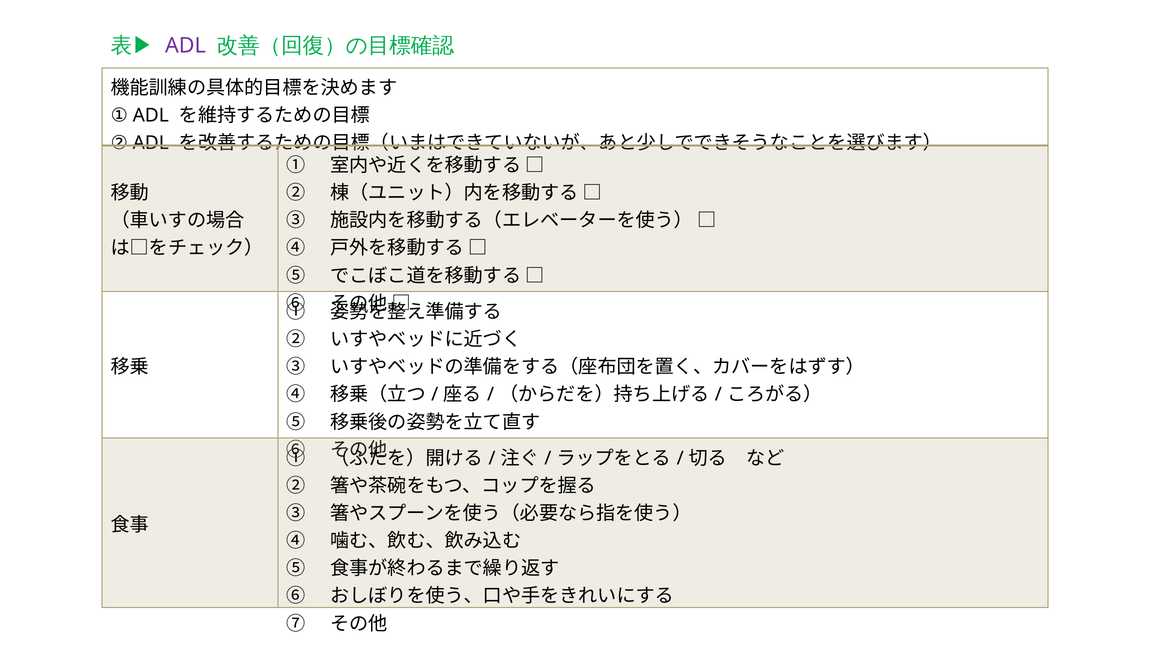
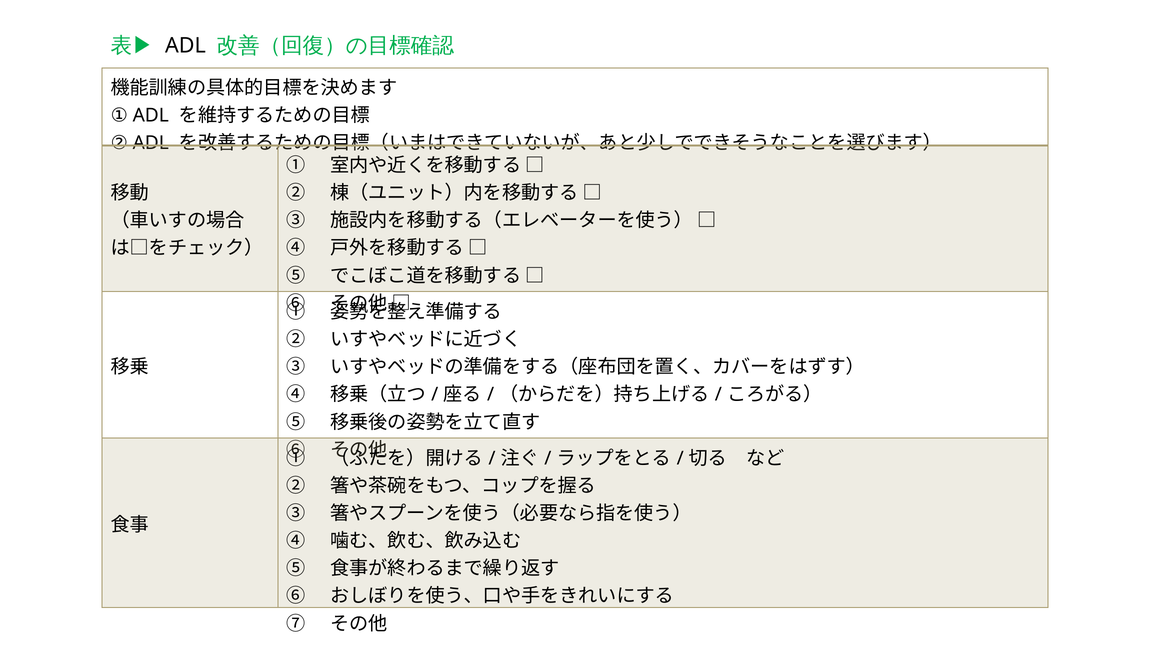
ADL colour: purple -> black (185, 46)
